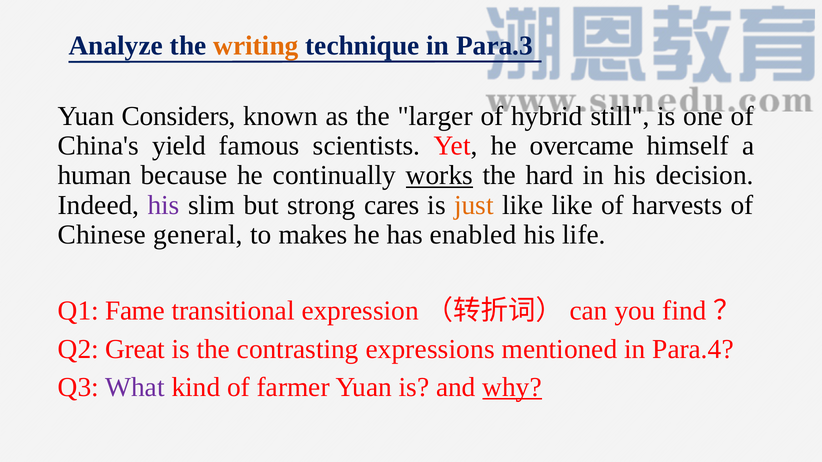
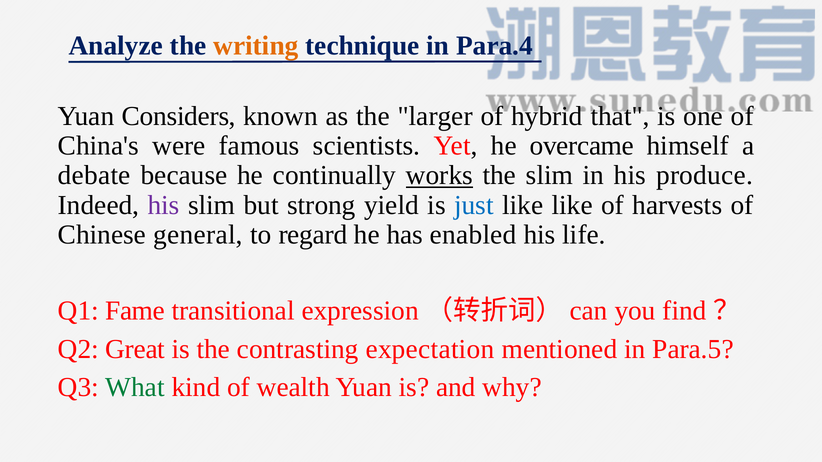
Para.3: Para.3 -> Para.4 (495, 46)
still: still -> that (620, 116)
yield: yield -> were (179, 146)
human: human -> debate (94, 176)
the hard: hard -> slim (549, 176)
decision: decision -> produce (705, 176)
cares: cares -> yield (392, 205)
just colour: orange -> blue (474, 205)
makes: makes -> regard (313, 235)
expressions: expressions -> expectation (430, 349)
Para.4: Para.4 -> Para.5 (693, 349)
What colour: purple -> green (135, 387)
farmer: farmer -> wealth (293, 387)
why underline: present -> none (512, 387)
